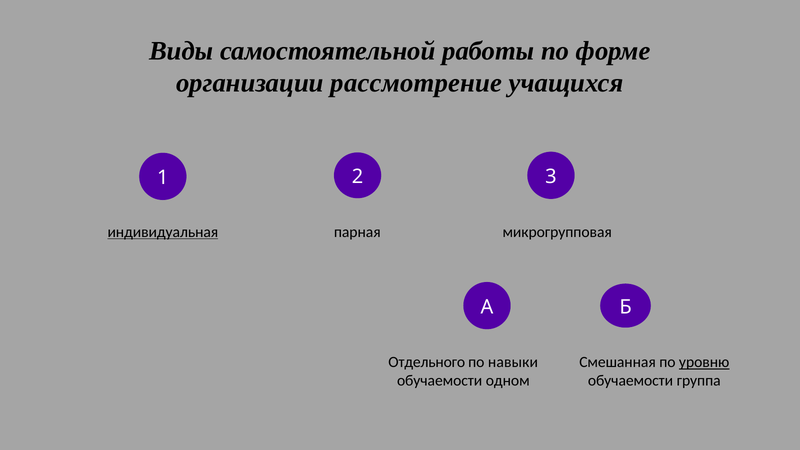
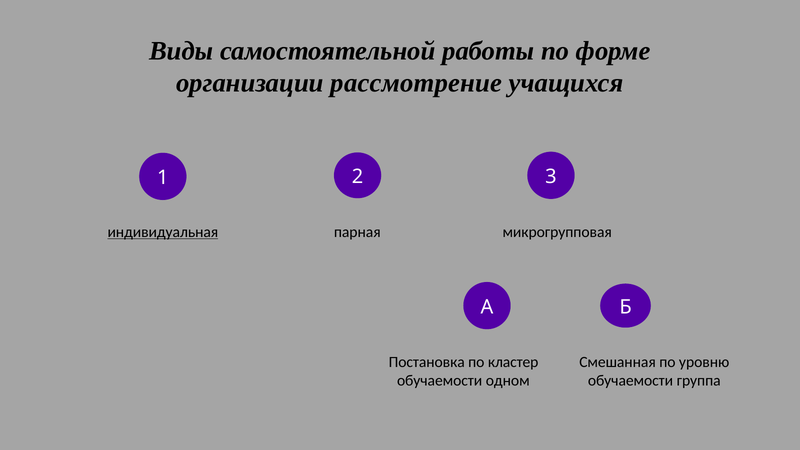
Отдельного: Отдельного -> Постановка (427, 362)
навыки: навыки -> кластер (513, 362)
уровню underline: present -> none (704, 362)
